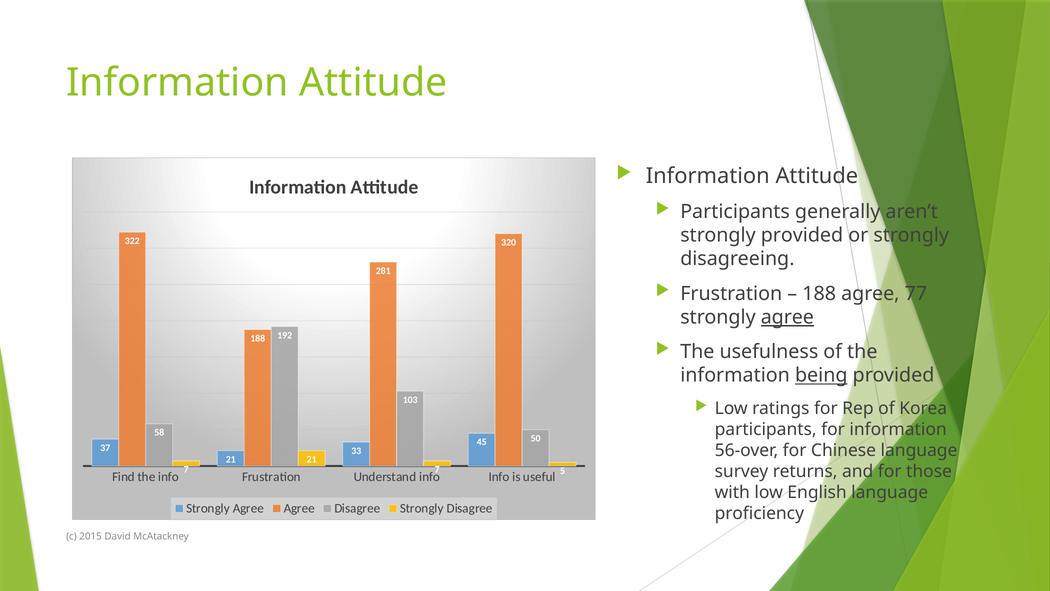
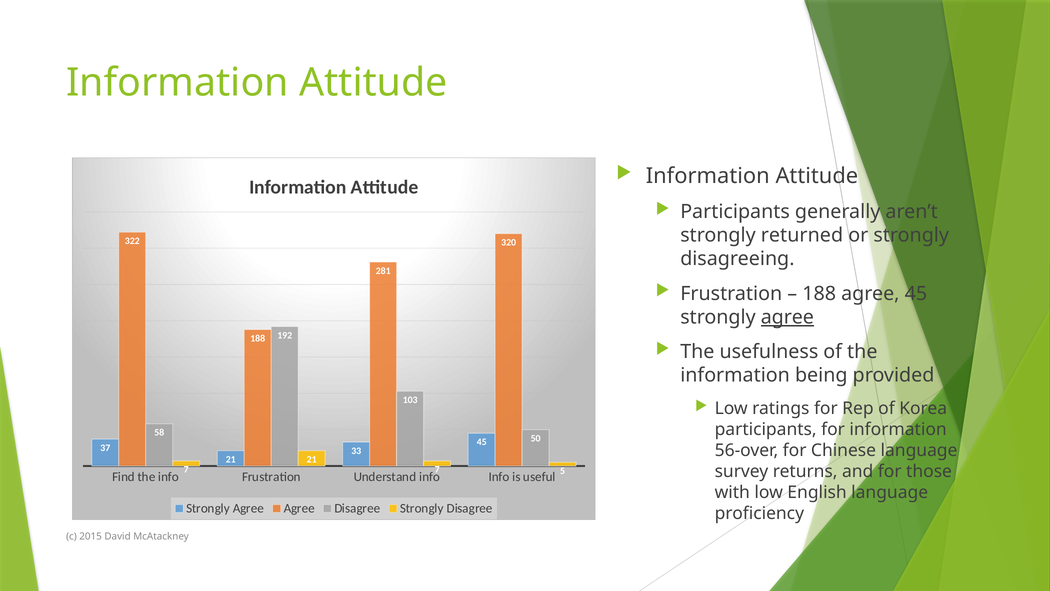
strongly provided: provided -> returned (802, 235)
agree 77: 77 -> 45 (916, 293)
being underline: present -> none (821, 375)
